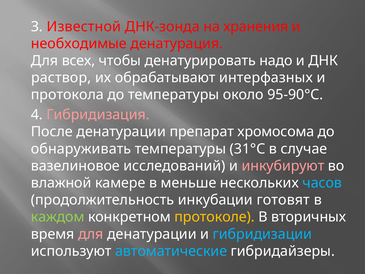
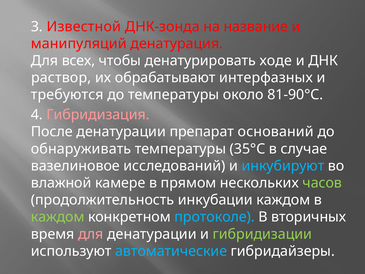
хранения: хранения -> название (256, 27)
необходимые: необходимые -> манипуляций (79, 44)
надо: надо -> ходе (276, 61)
протокола: протокола -> требуются (67, 95)
95-90°С: 95-90°С -> 81-90°С (295, 95)
хромосома: хромосома -> оснований (276, 132)
31°С: 31°С -> 35°С (248, 149)
инкубируют colour: pink -> light blue (283, 166)
меньше: меньше -> прямом (189, 183)
часов colour: light blue -> light green (322, 183)
инкубации готовят: готовят -> каждом (283, 200)
протоколе colour: yellow -> light blue (215, 217)
гибридизации colour: light blue -> light green (262, 234)
